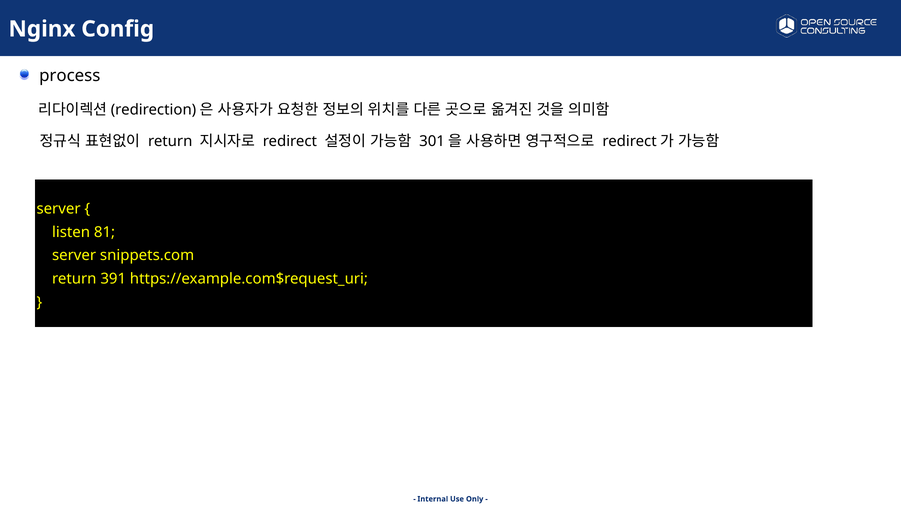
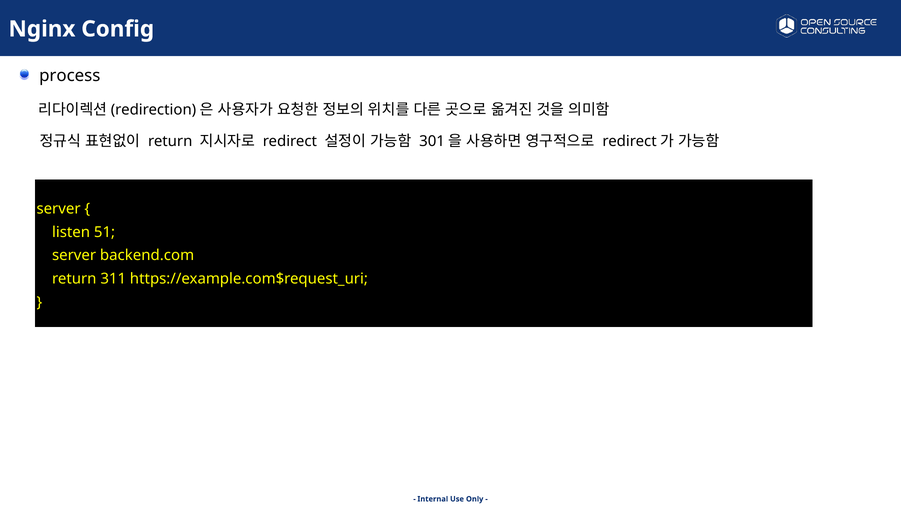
81: 81 -> 51 (105, 232)
snippets.com: snippets.com -> backend.com (147, 255)
391: 391 -> 311 (113, 279)
